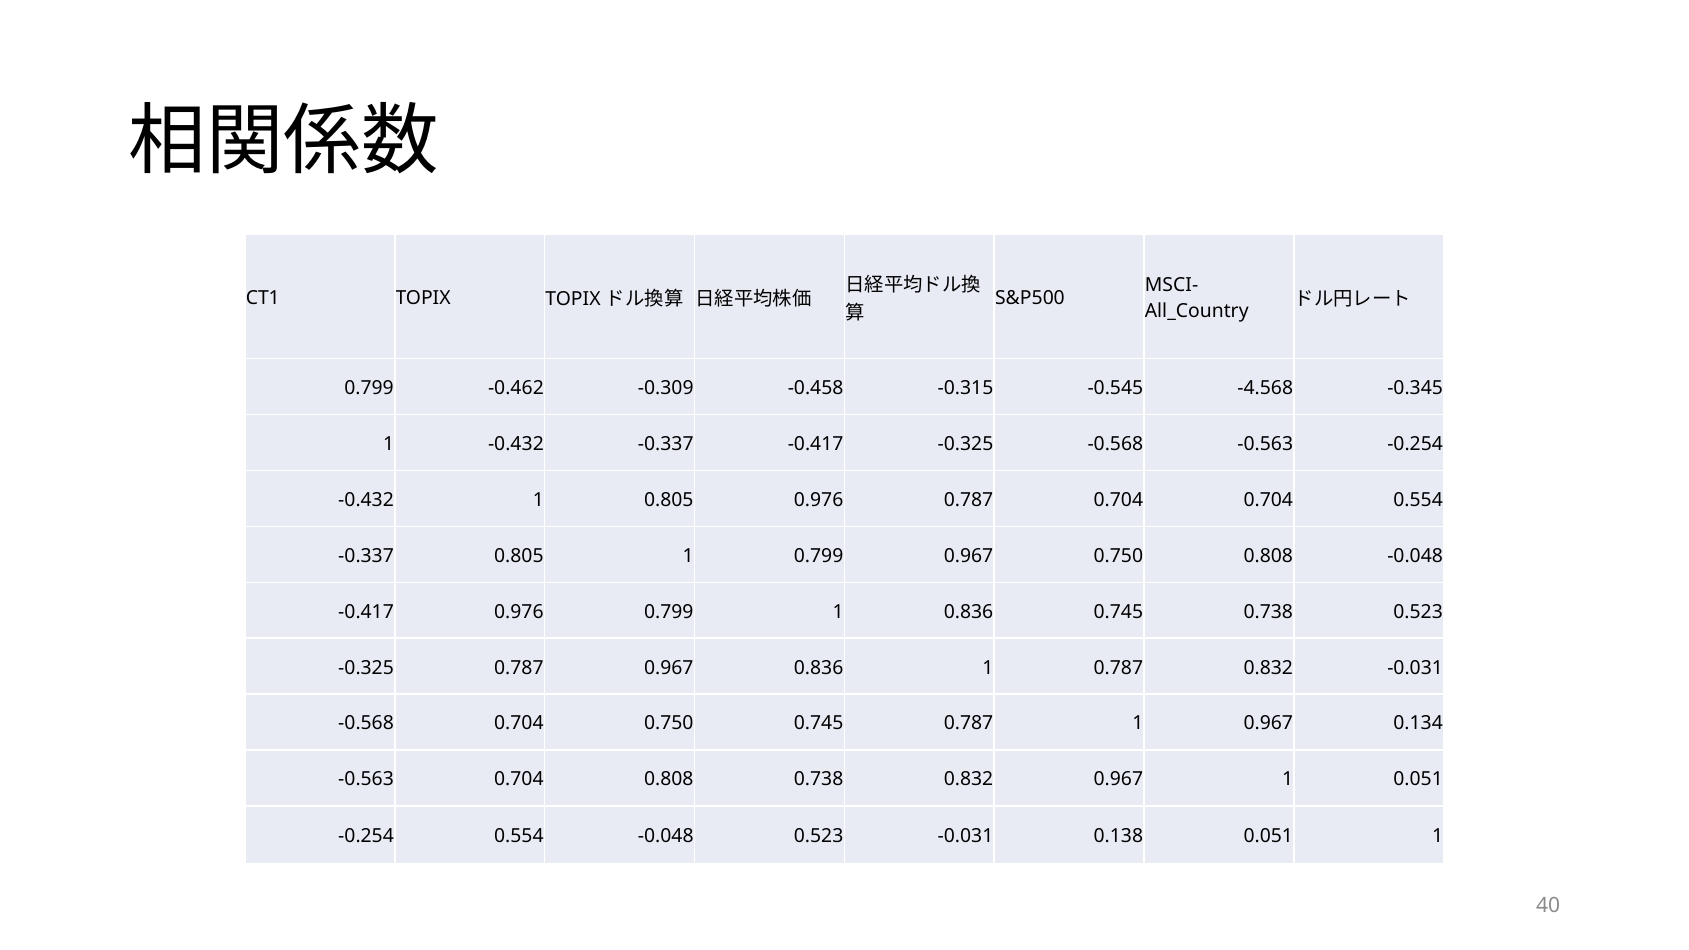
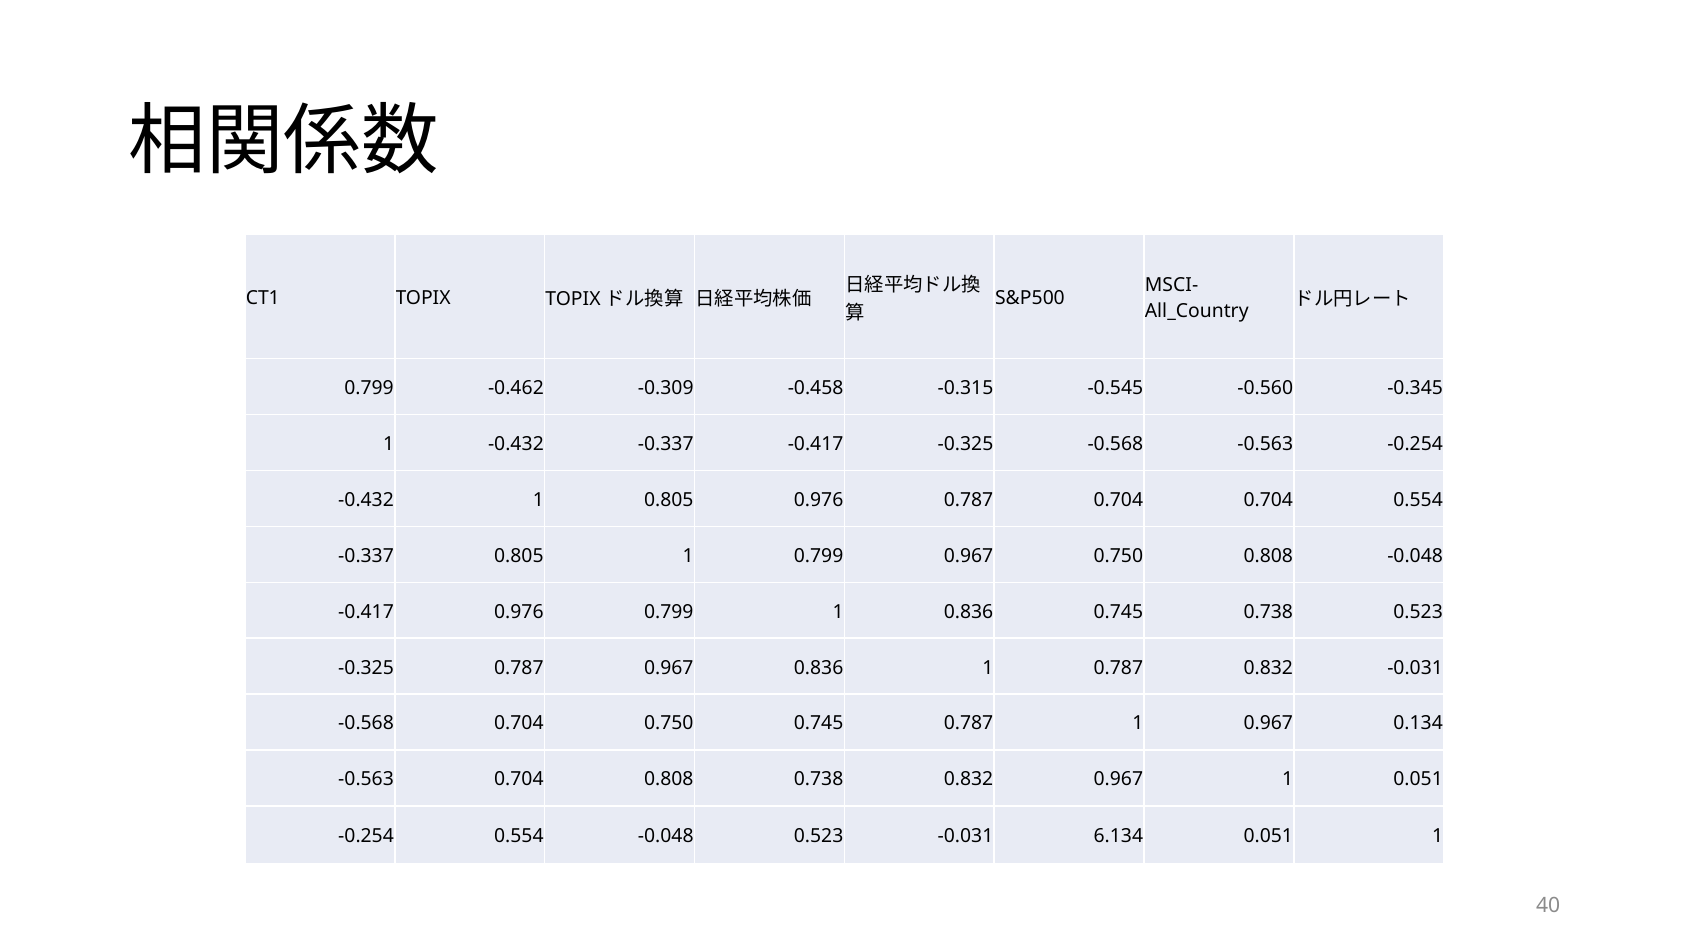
-4.568: -4.568 -> -0.560 (1265, 388)
0.138: 0.138 -> 6.134 (1118, 836)
